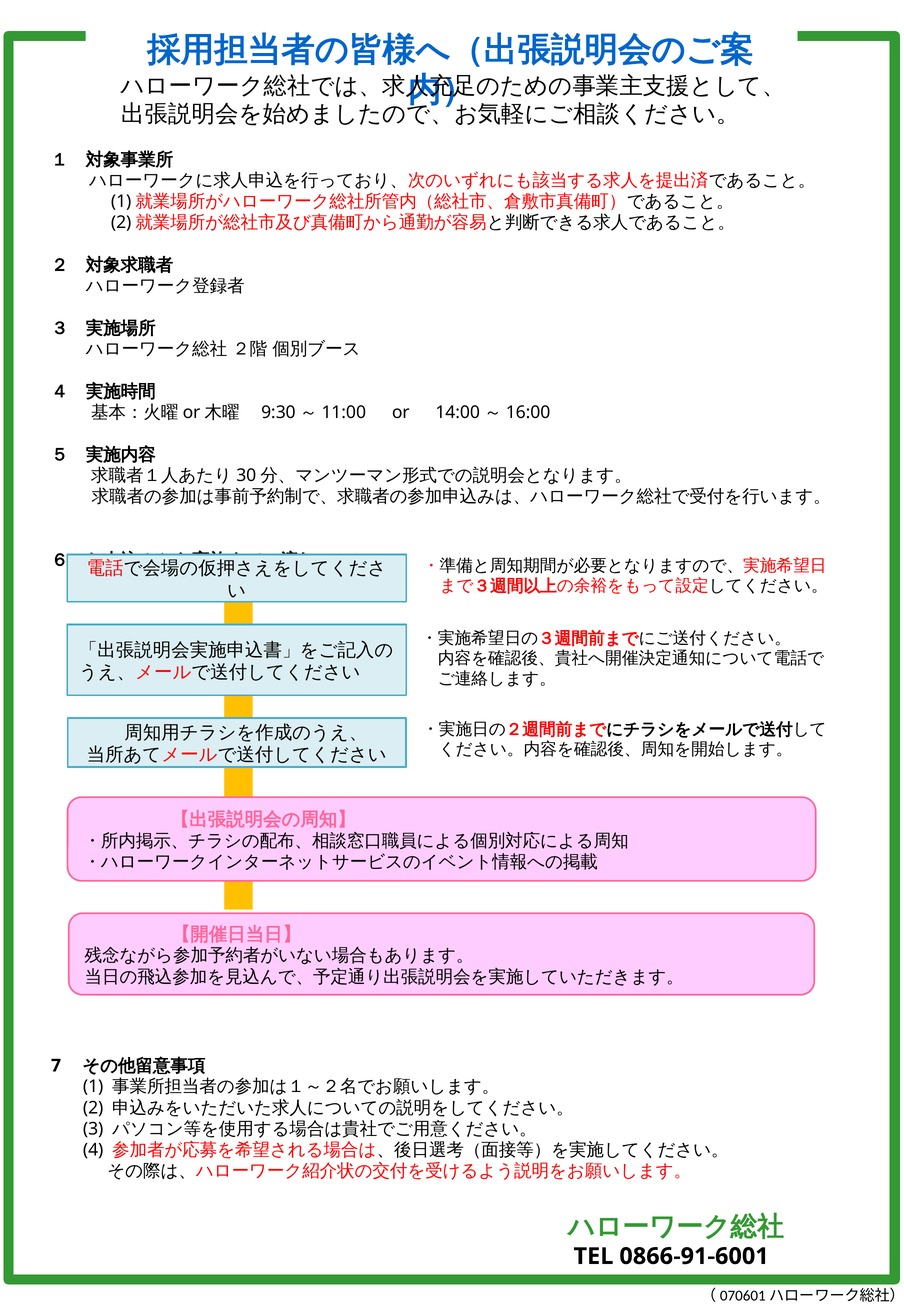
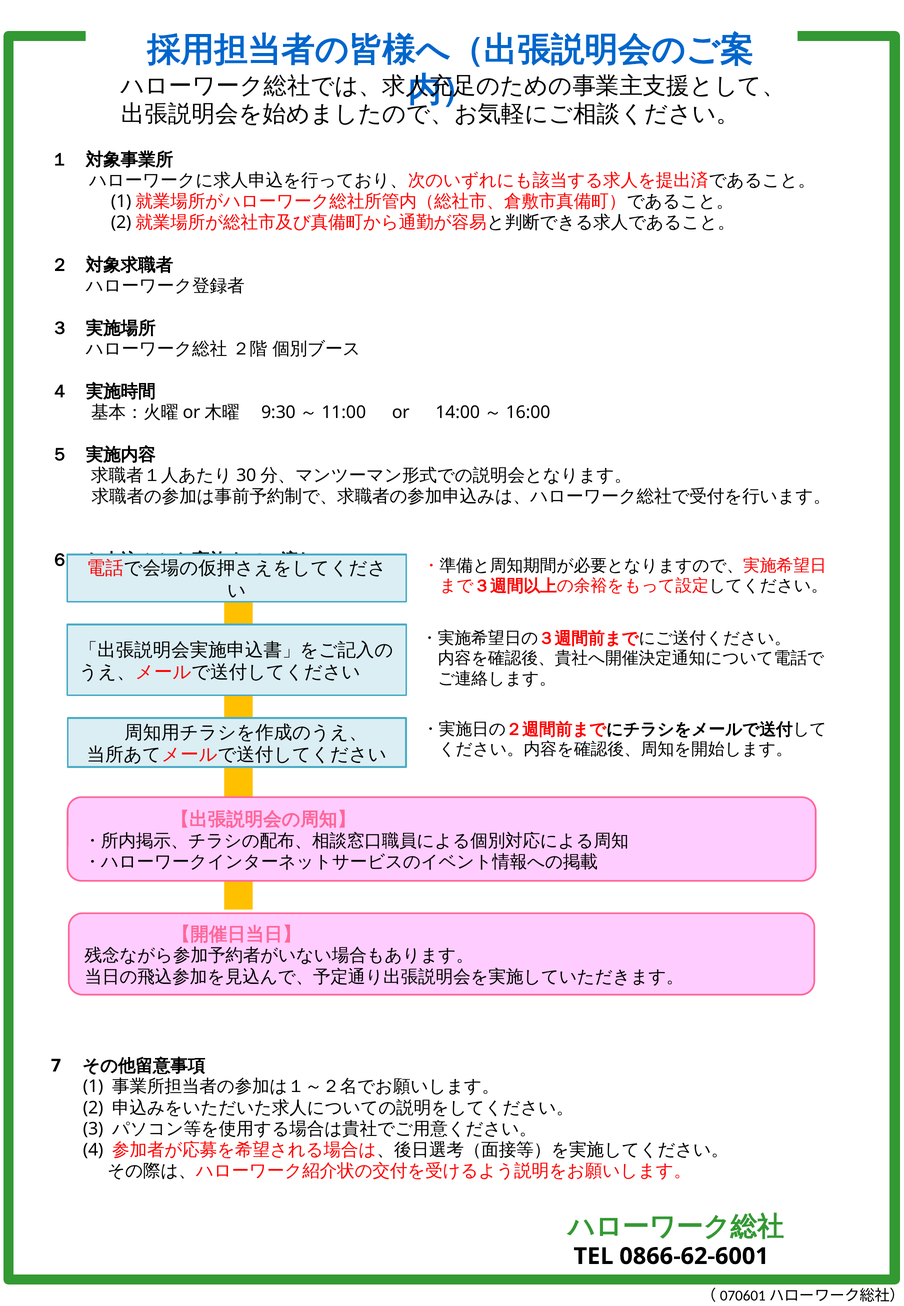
0866-91-6001: 0866-91-6001 -> 0866-62-6001 (694, 1256)
